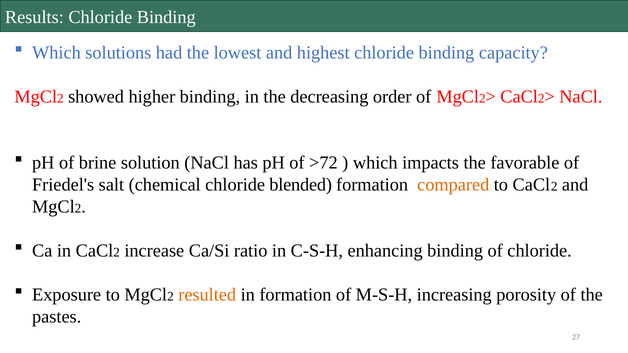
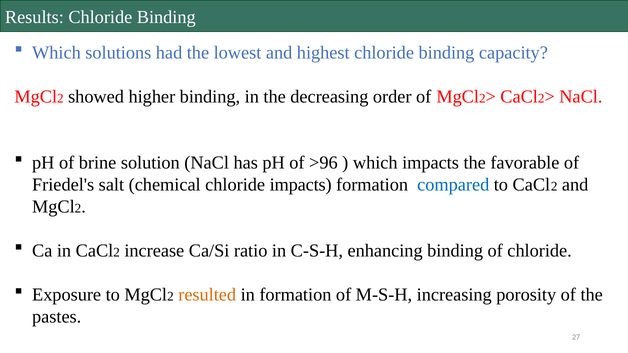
>72: >72 -> >96 (323, 163)
chloride blended: blended -> impacts (301, 185)
compared colour: orange -> blue (453, 185)
